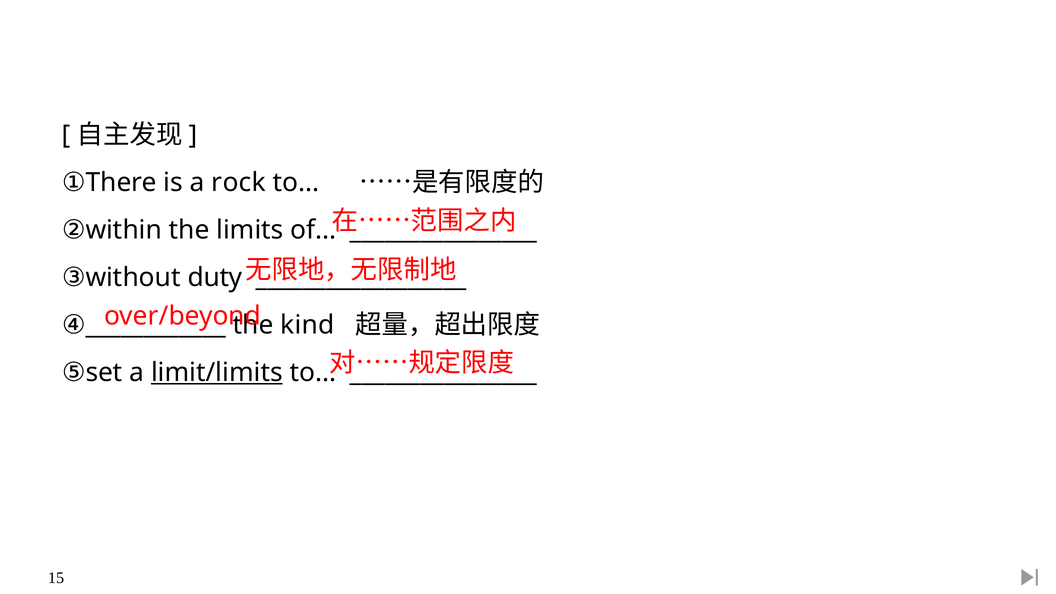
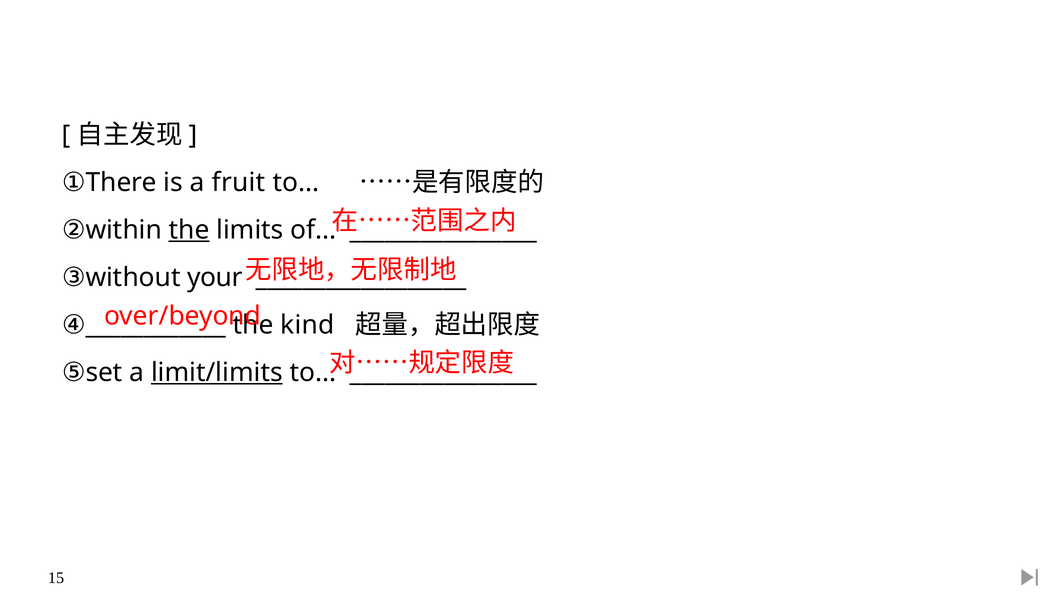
rock: rock -> fruit (239, 182)
the underline: none -> present (189, 230)
duty: duty -> your (215, 277)
